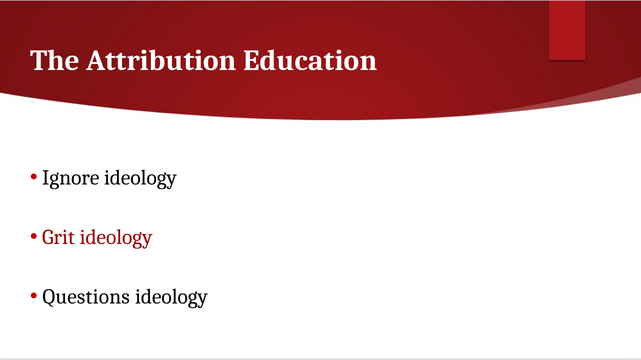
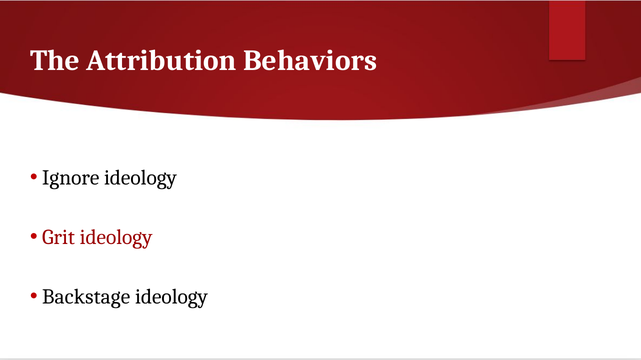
Education: Education -> Behaviors (310, 60)
Questions: Questions -> Backstage (86, 297)
